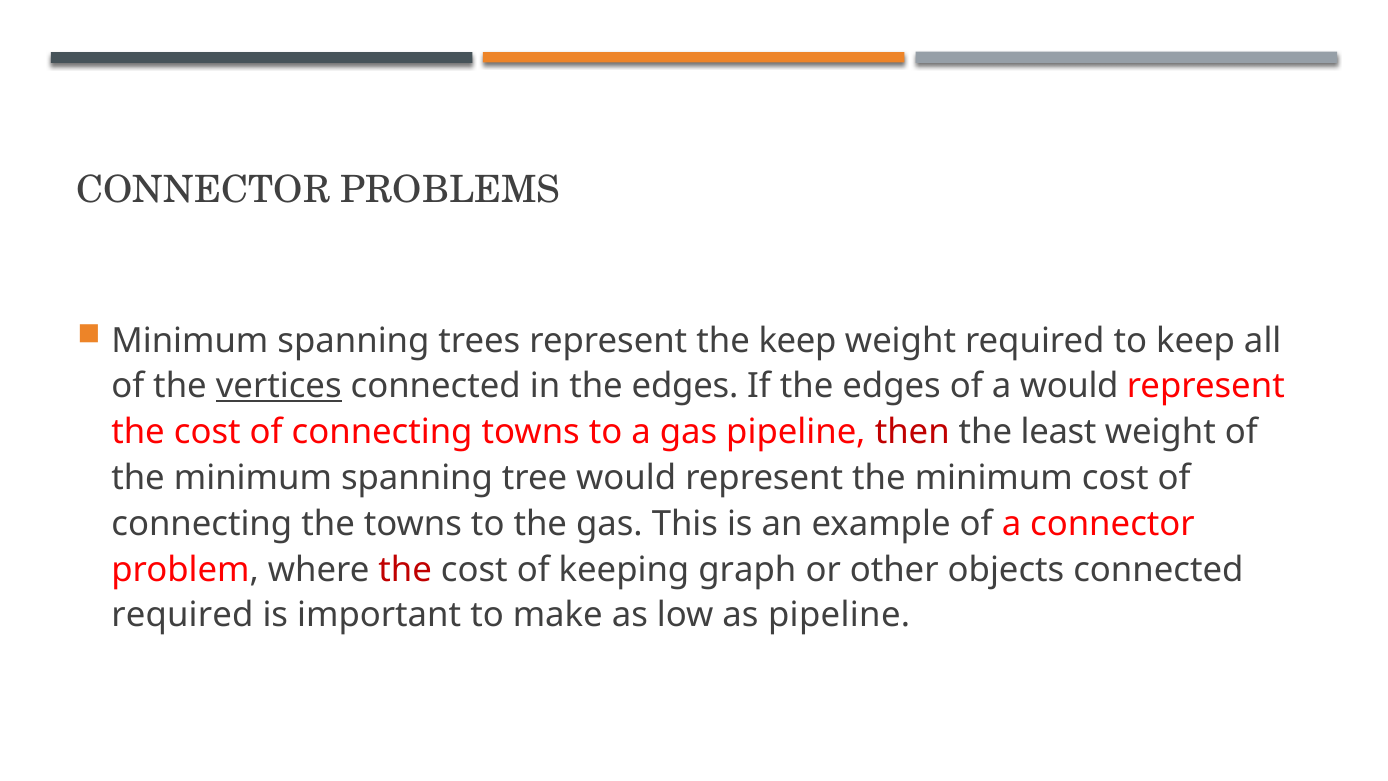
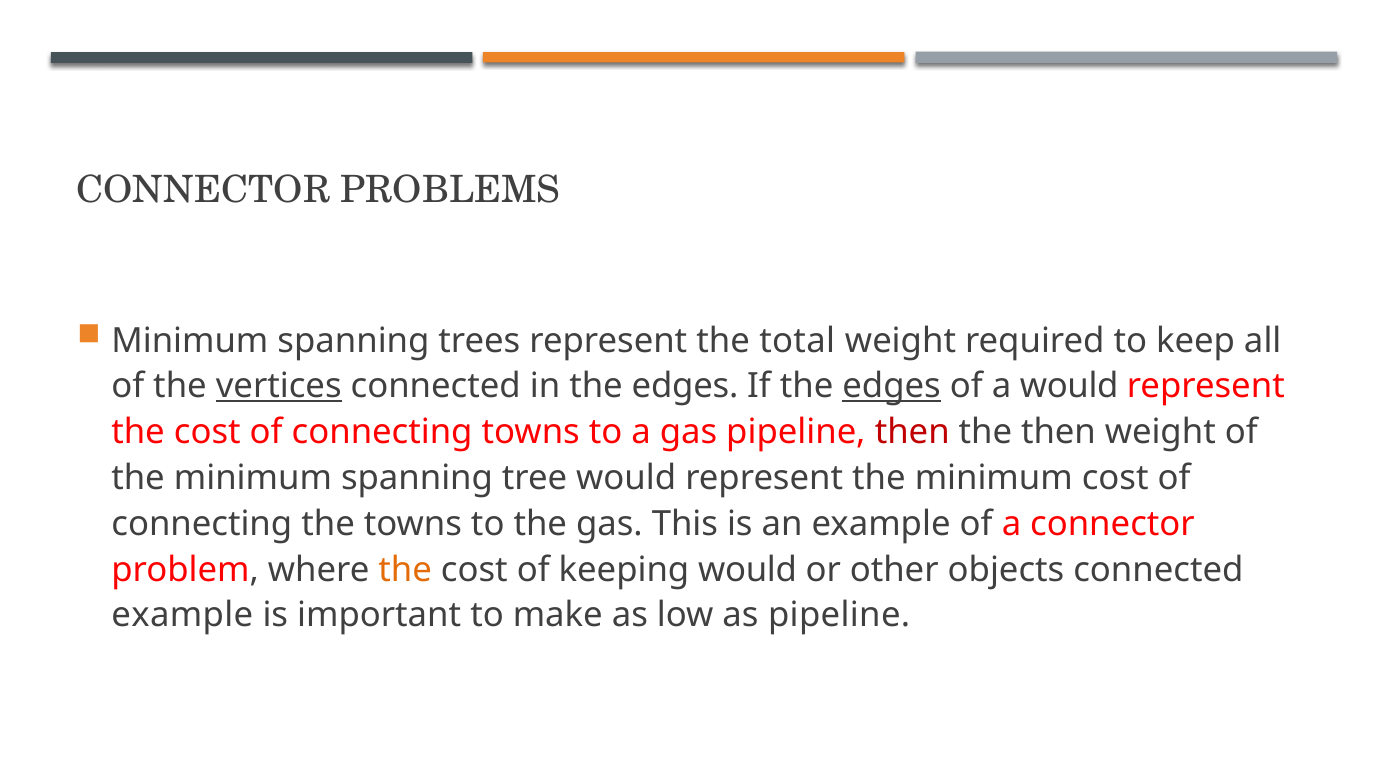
the keep: keep -> total (797, 341)
edges underline: none -> present (892, 386)
the least: least -> then (1059, 432)
the colour: red -> orange (405, 569)
keeping graph: graph -> would (748, 569)
required: required -> example (182, 615)
